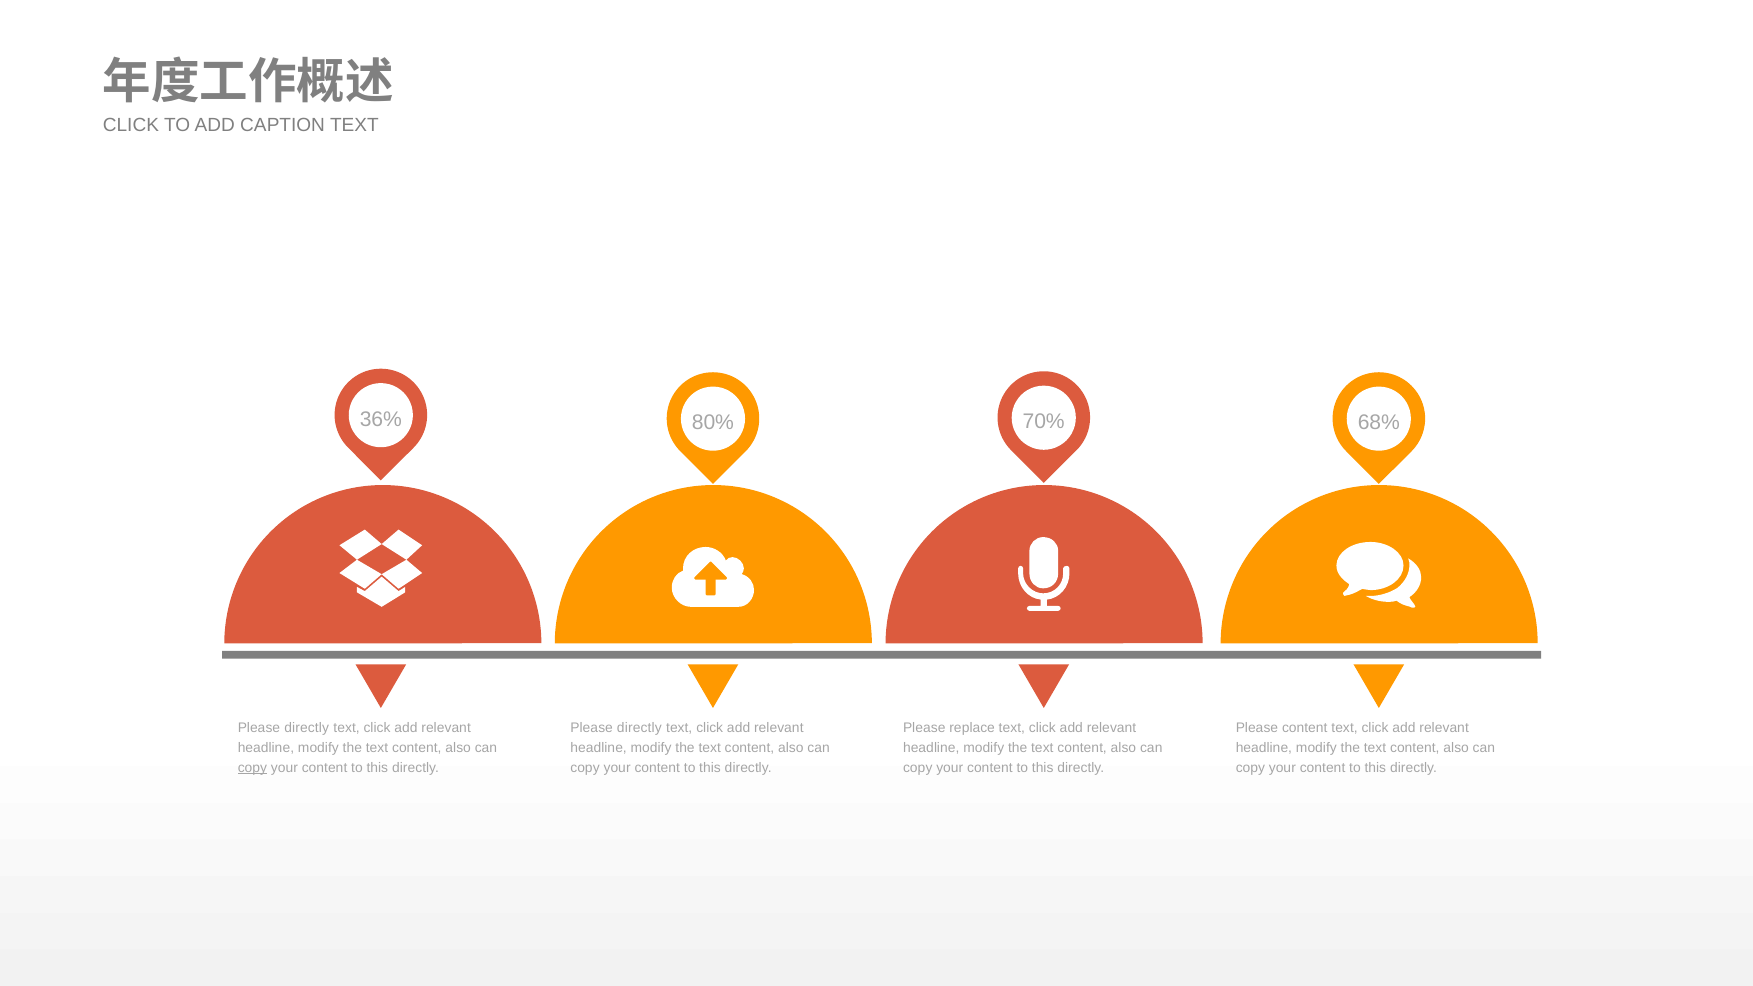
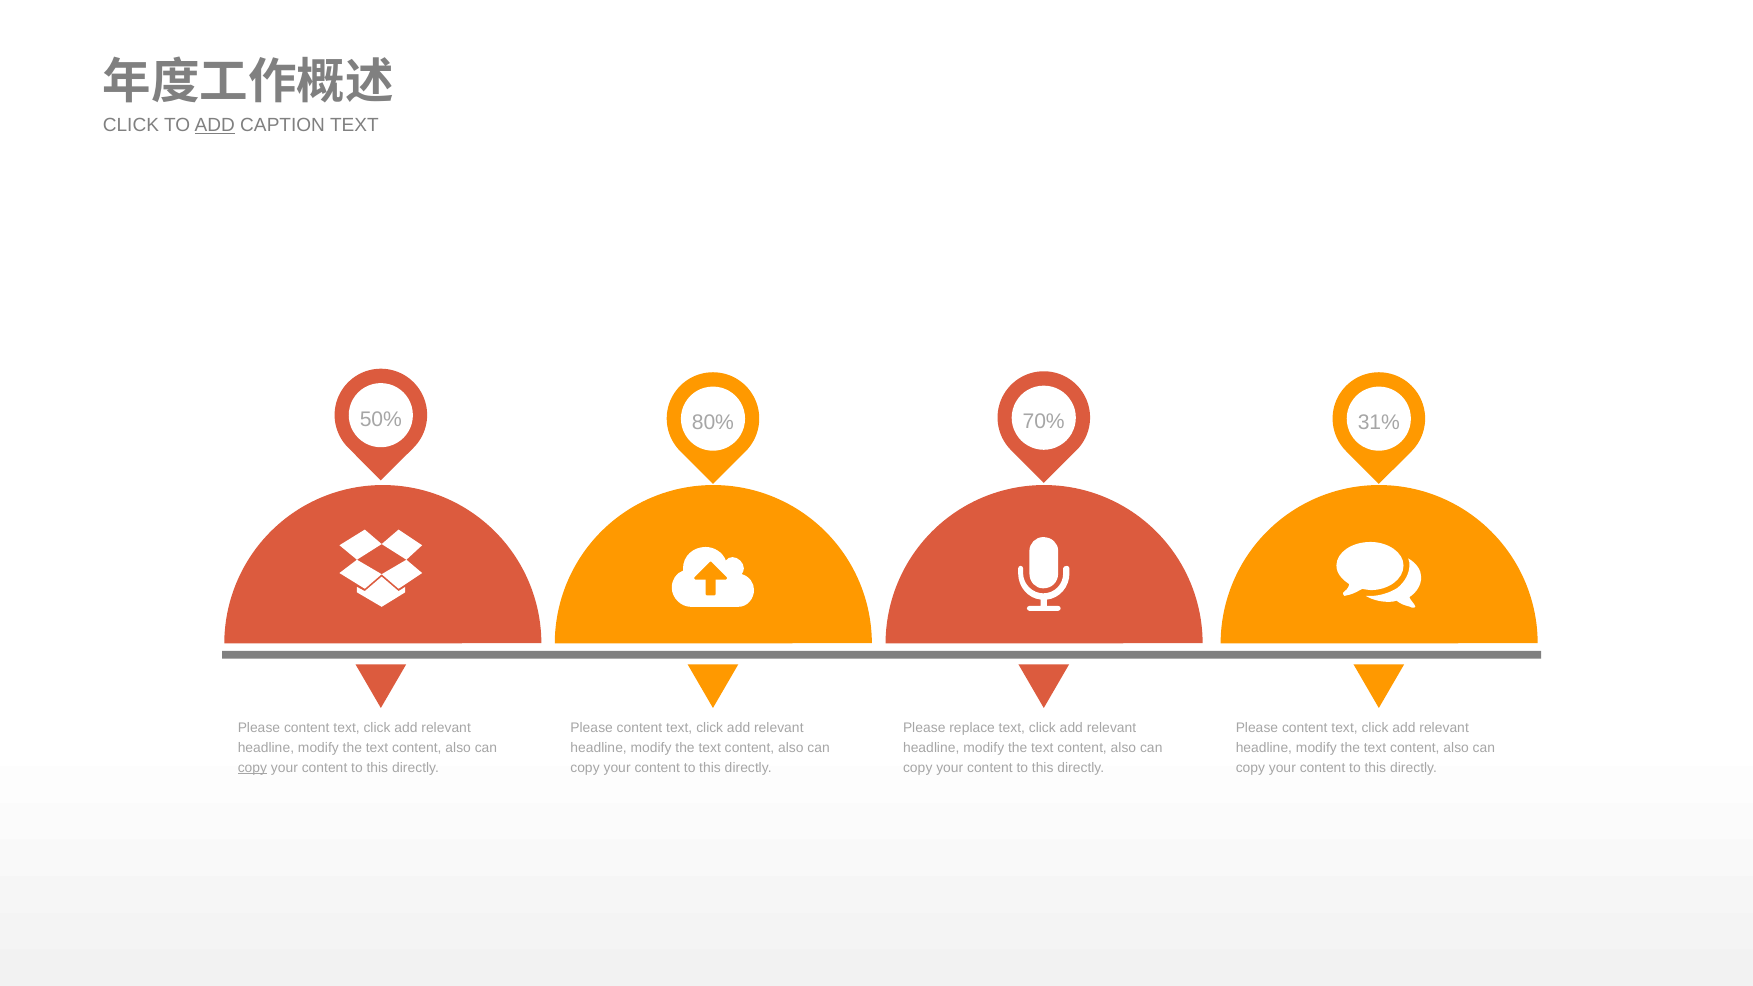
ADD underline: none -> present (215, 125)
36%: 36% -> 50% (381, 419)
68%: 68% -> 31% (1379, 423)
directly: directly -> content (307, 728)
directly: directly -> content (639, 728)
